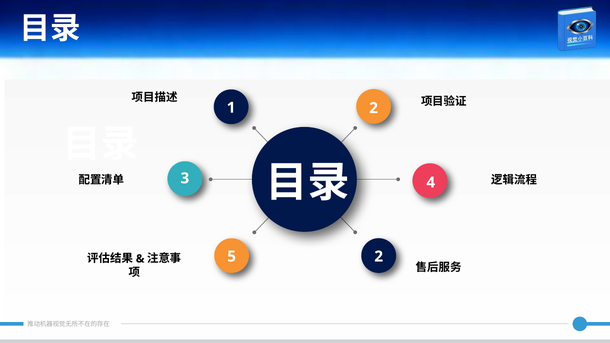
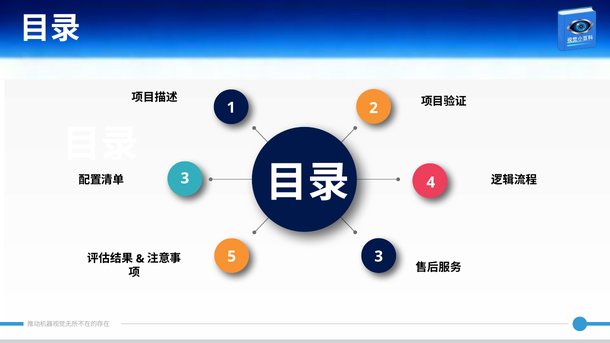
5 2: 2 -> 3 (379, 257)
